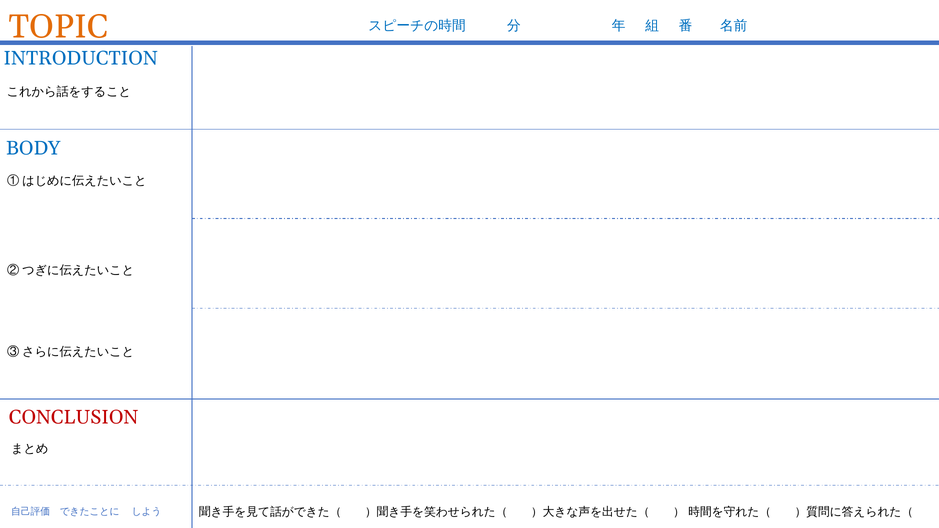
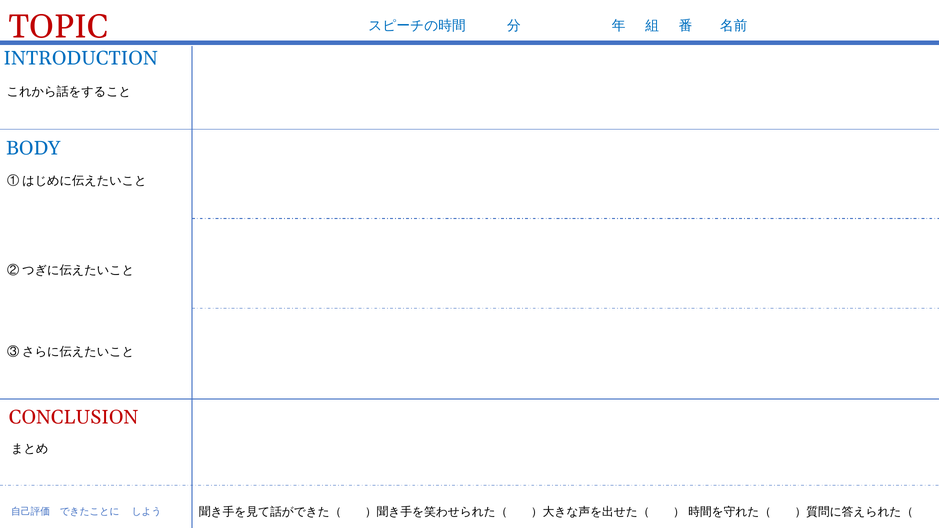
TOPIC colour: orange -> red (59, 27)
